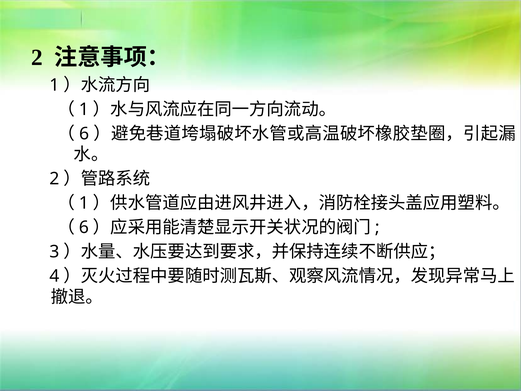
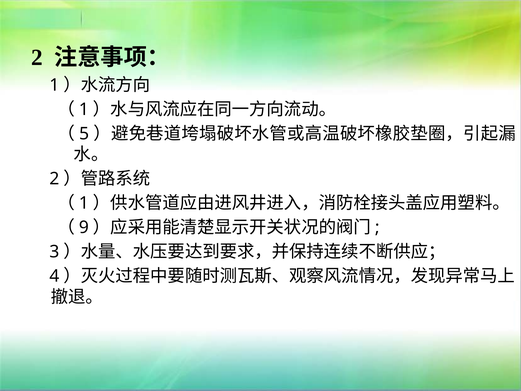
6: 6 -> 5 (84, 134)
6: 6 -> 9 (84, 227)
